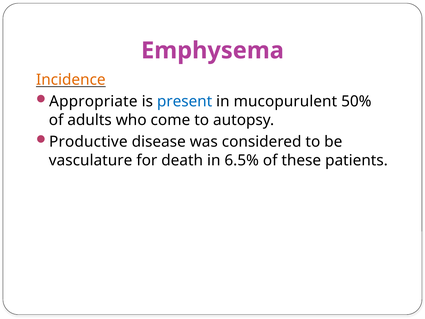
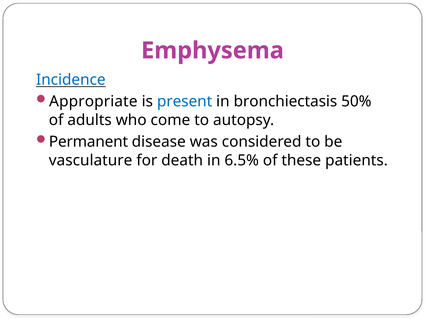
Incidence colour: orange -> blue (71, 80)
mucopurulent: mucopurulent -> bronchiectasis (285, 102)
Productive: Productive -> Permanent (88, 142)
